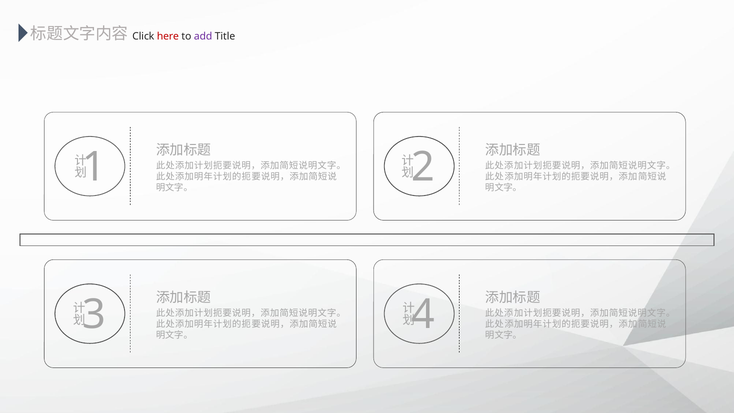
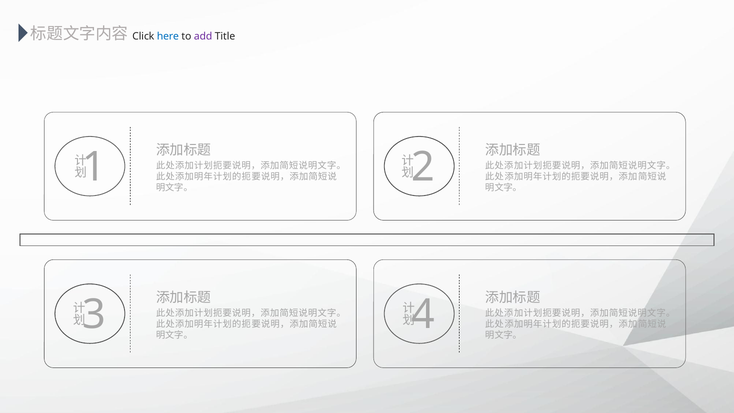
here colour: red -> blue (168, 36)
